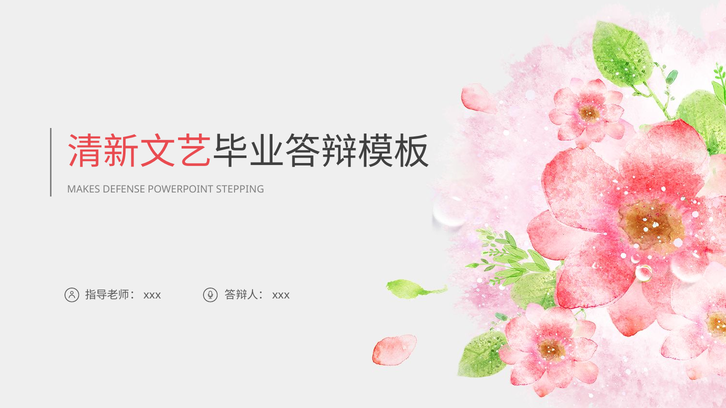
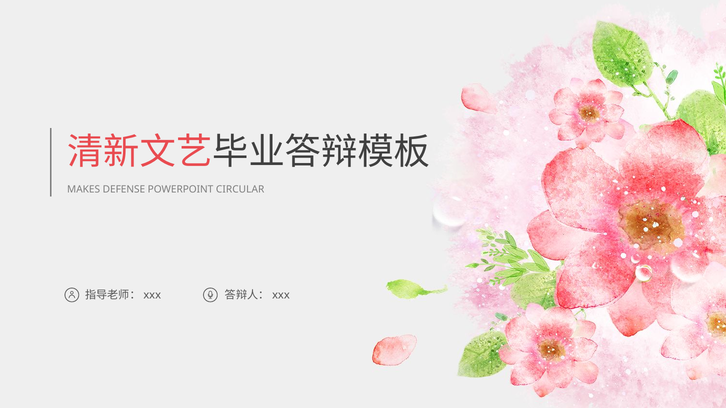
STEPPING: STEPPING -> CIRCULAR (240, 190)
